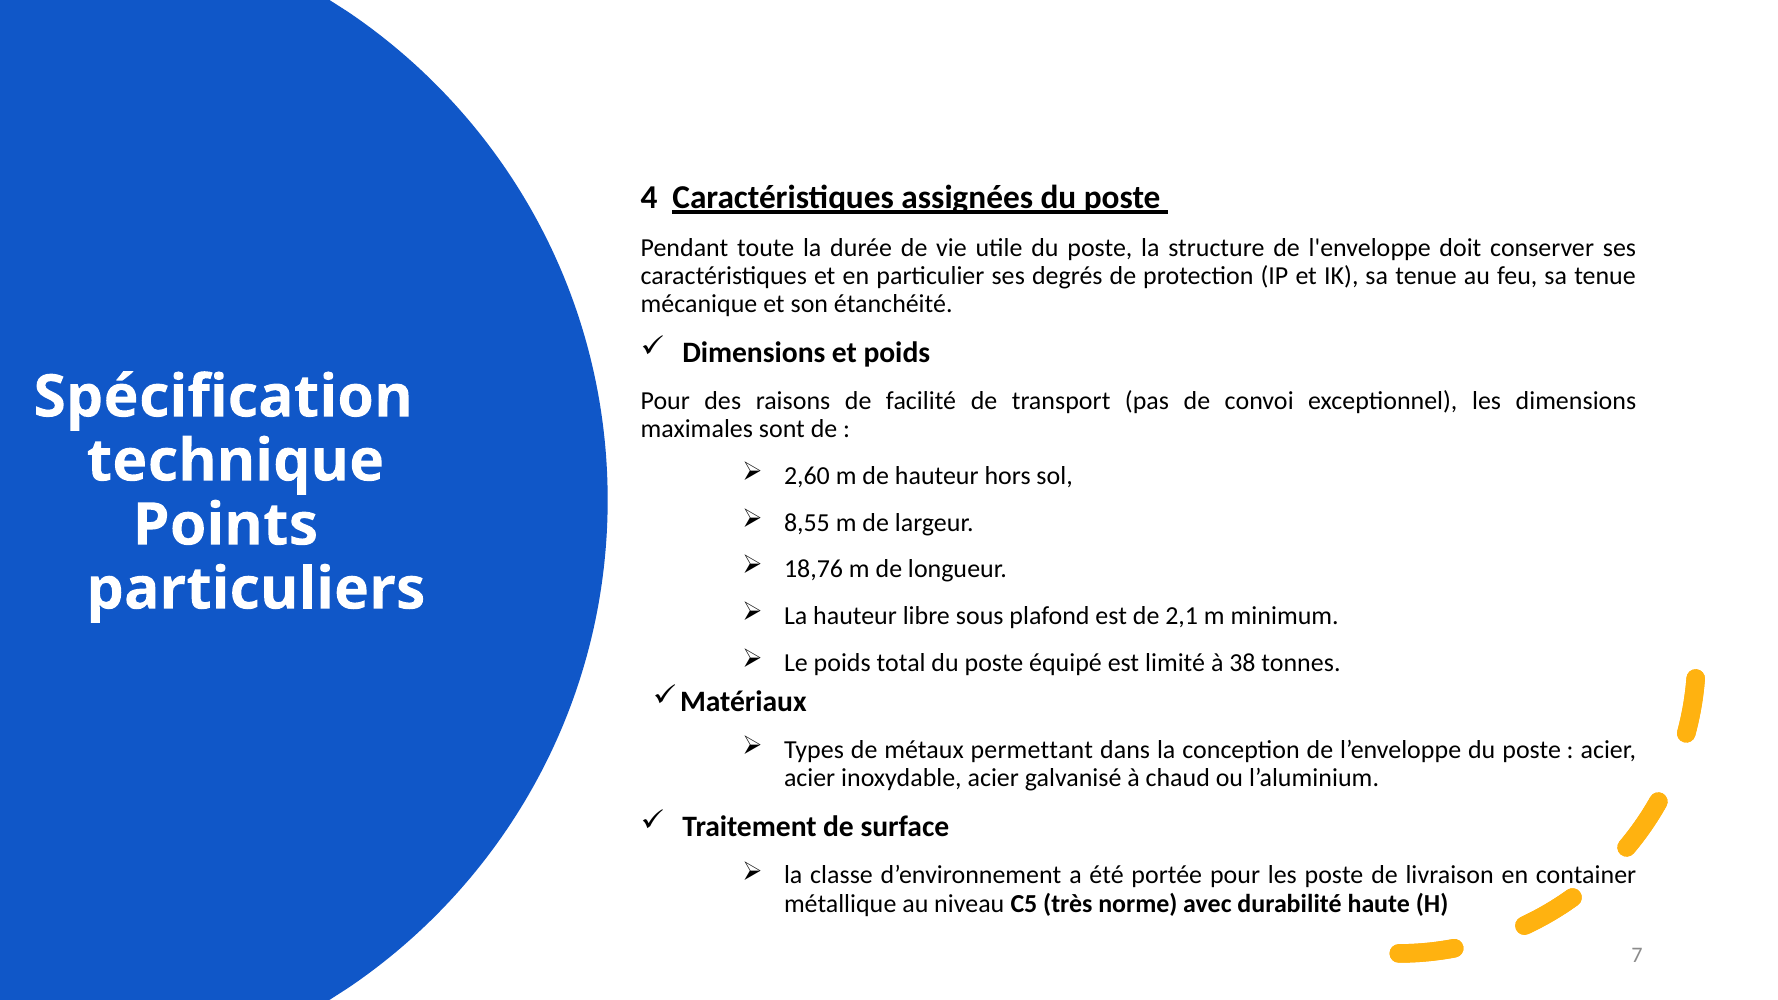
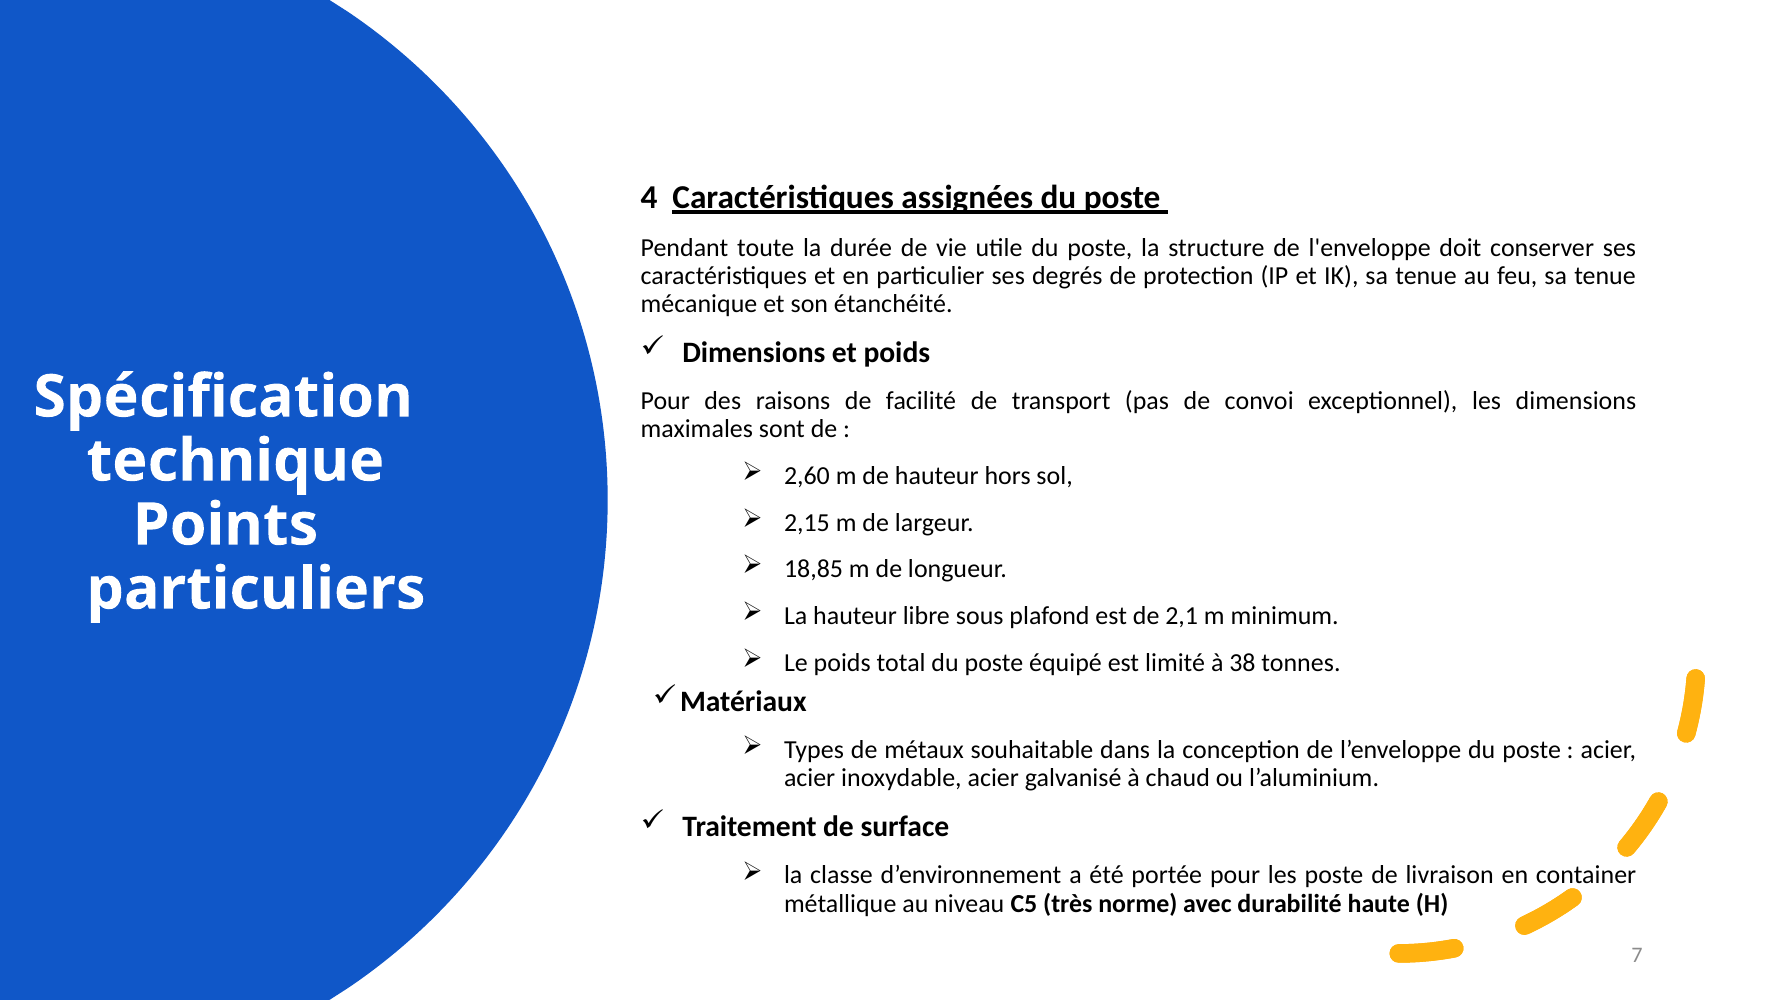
8,55: 8,55 -> 2,15 (807, 523)
18,76: 18,76 -> 18,85 (814, 569)
permettant: permettant -> souhaitable (1032, 750)
